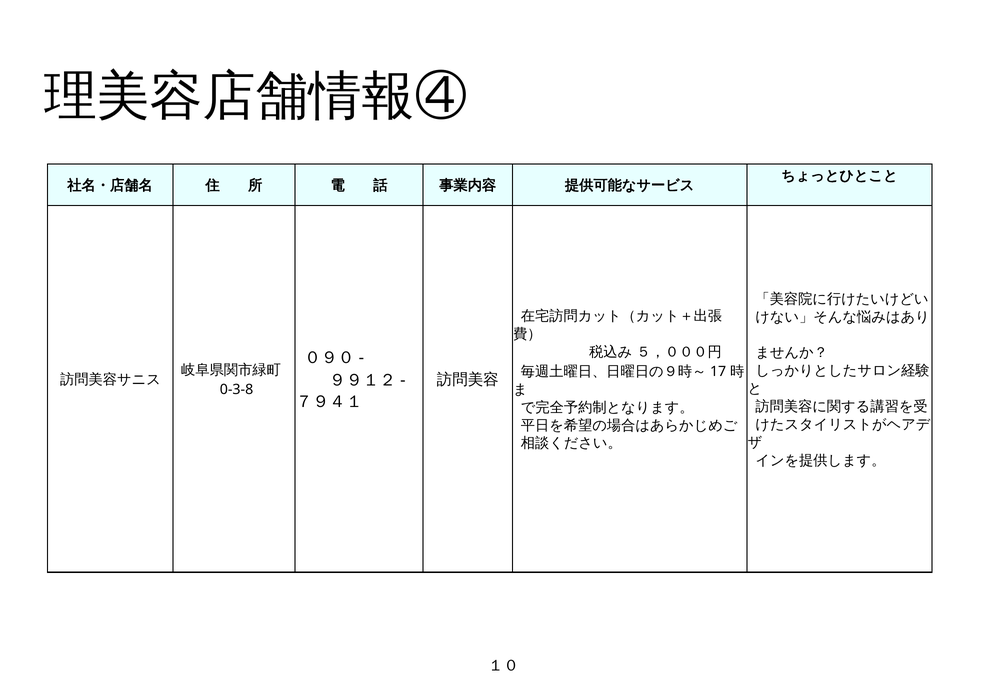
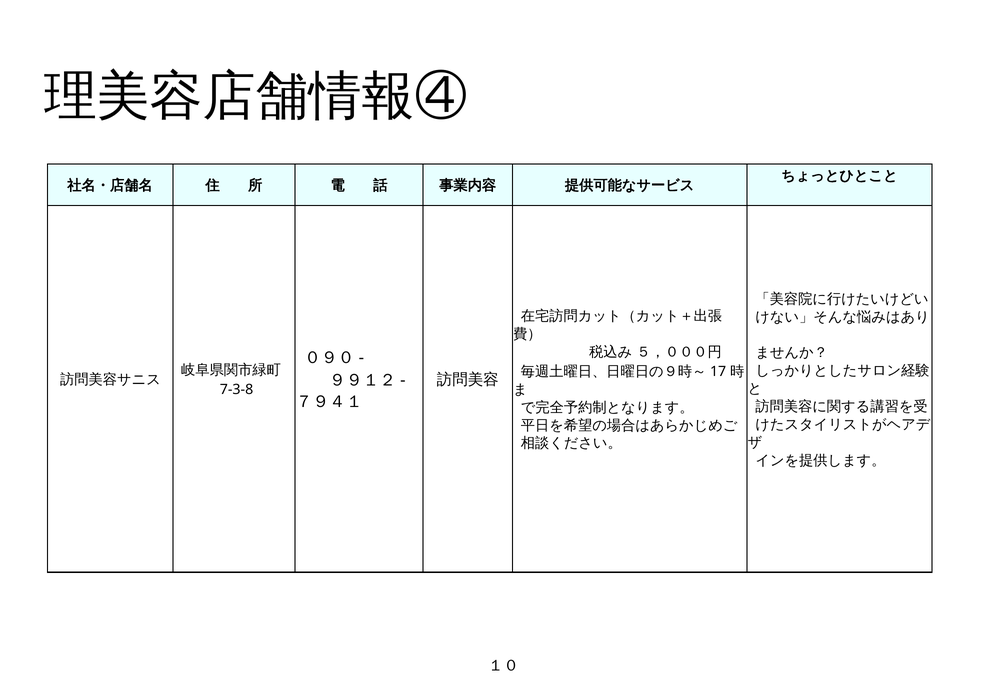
0-3-8: 0-3-8 -> 7-3-8 (237, 389)
